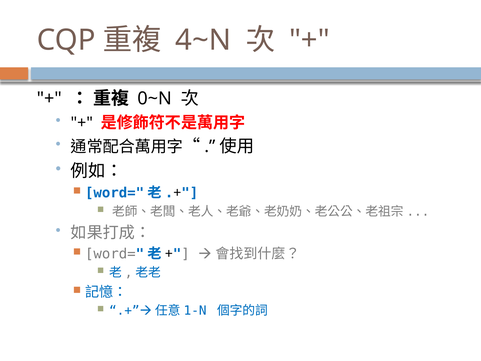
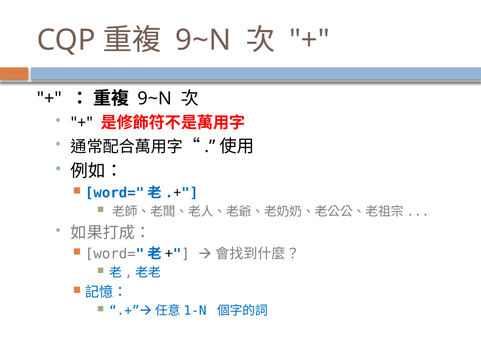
4~N: 4~N -> 9~N (203, 40)
0~N: 0~N -> 9~N (155, 99)
